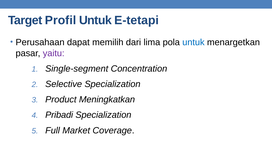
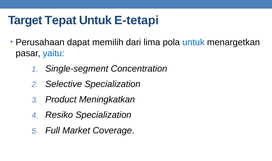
Profil: Profil -> Tepat (61, 20)
yaitu colour: purple -> blue (54, 53)
Pribadi: Pribadi -> Resiko (59, 115)
